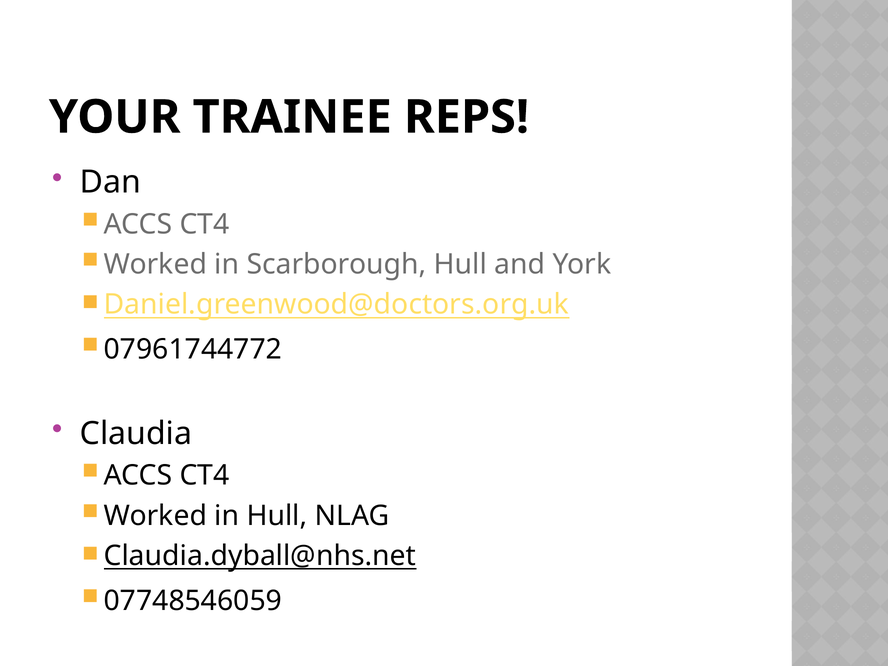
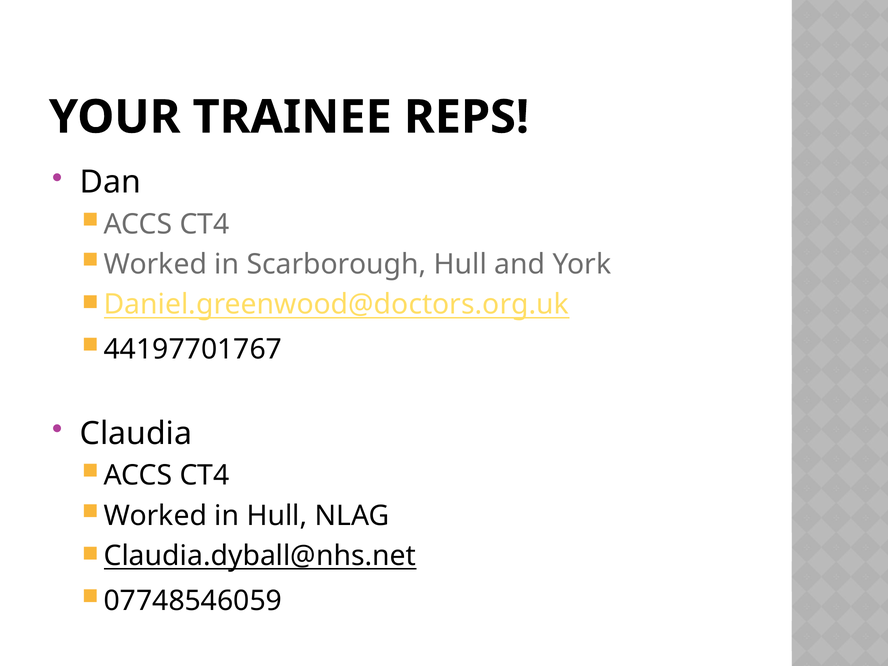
07961744772: 07961744772 -> 44197701767 (193, 349)
